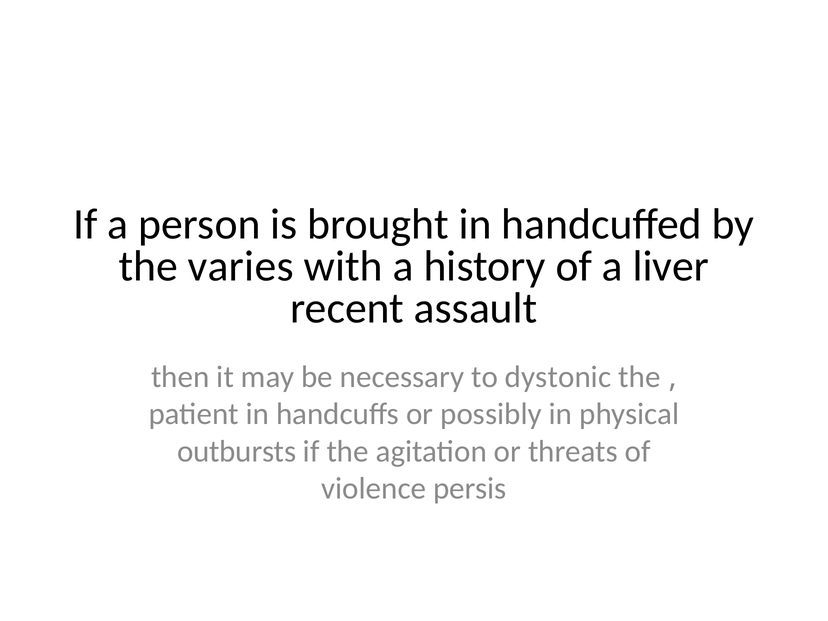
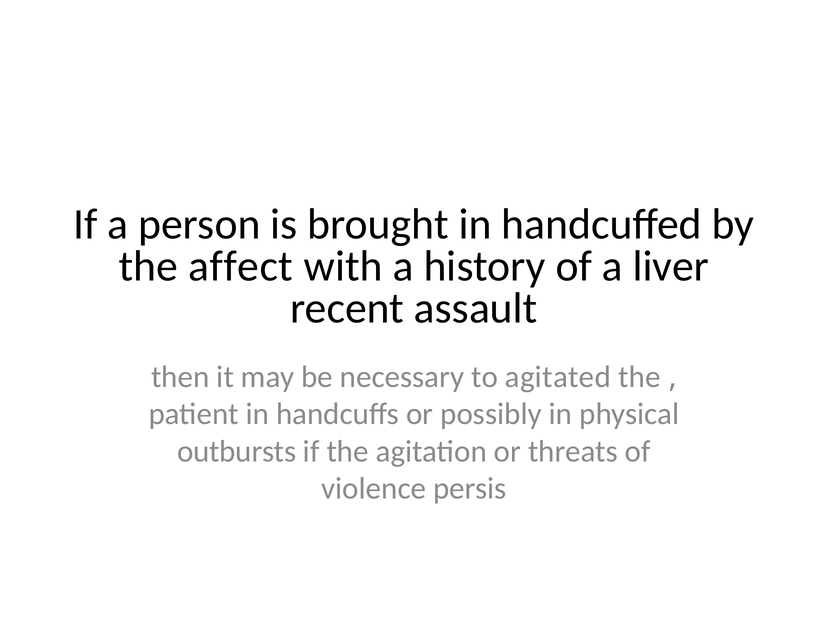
varies: varies -> affect (241, 267)
dystonic: dystonic -> agitated (558, 377)
